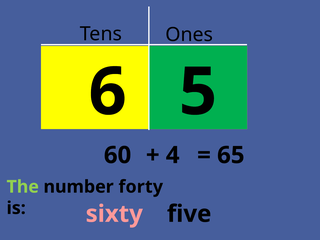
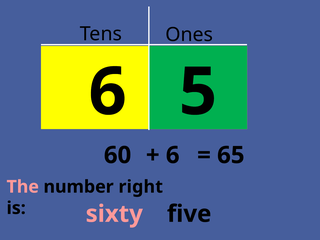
4: 4 -> 6 (173, 155)
The colour: light green -> pink (23, 187)
forty: forty -> right (141, 187)
